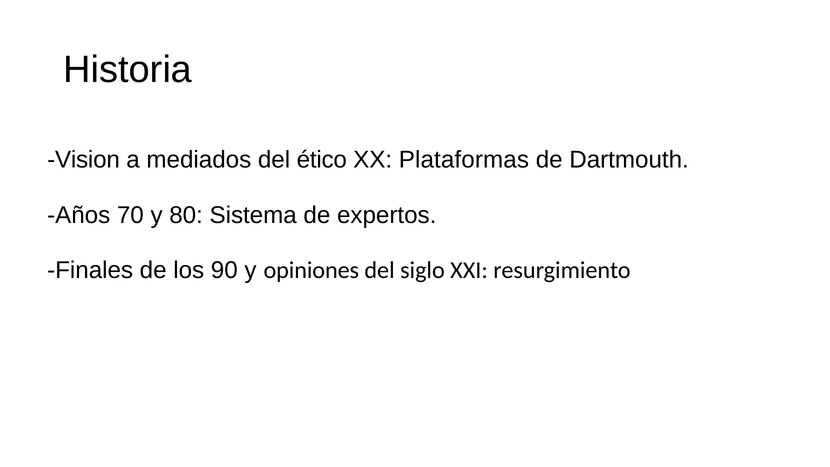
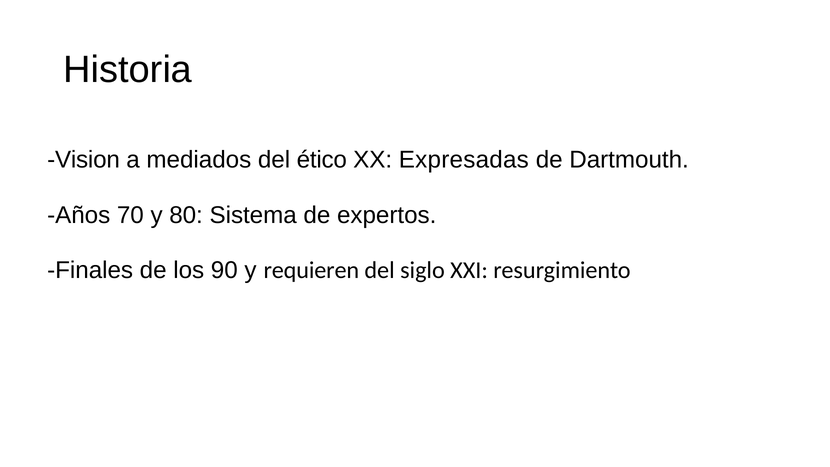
Plataformas: Plataformas -> Expresadas (464, 160)
opiniones: opiniones -> requieren (311, 270)
